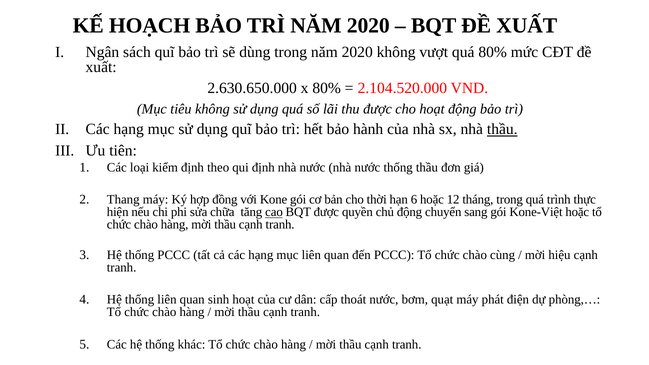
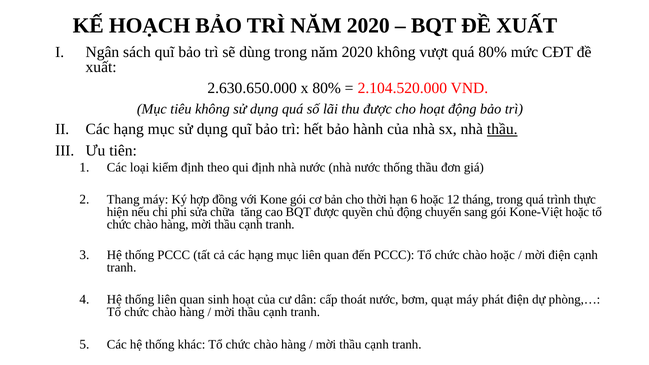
cao underline: present -> none (274, 212)
chào cùng: cùng -> hoặc (503, 255)
mời hiệu: hiệu -> điện (559, 255)
